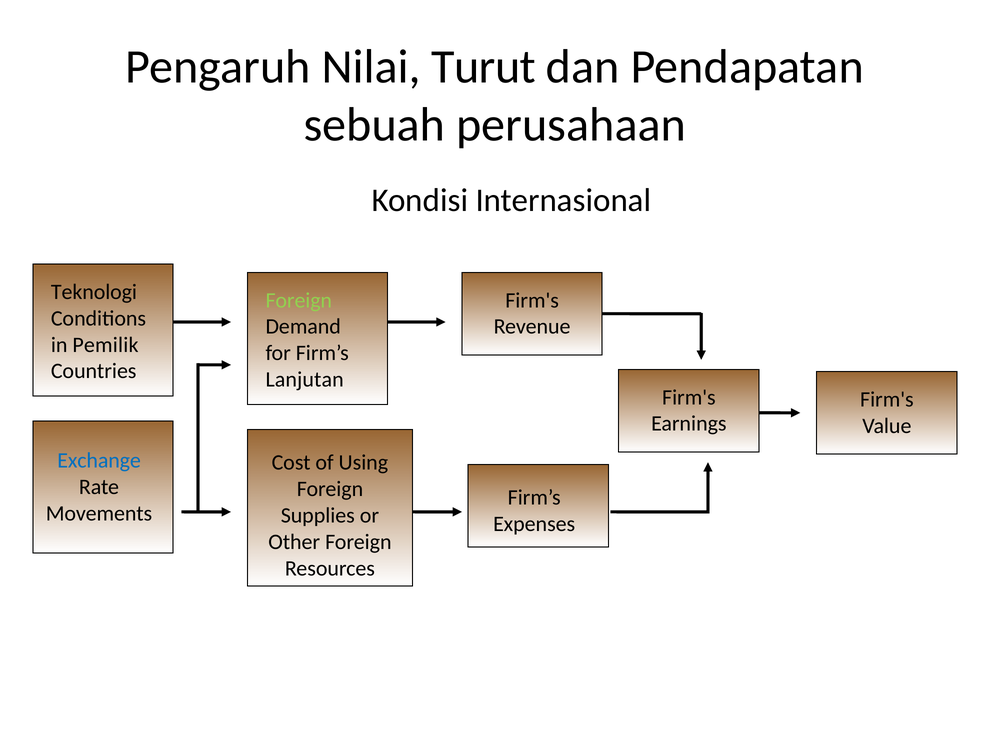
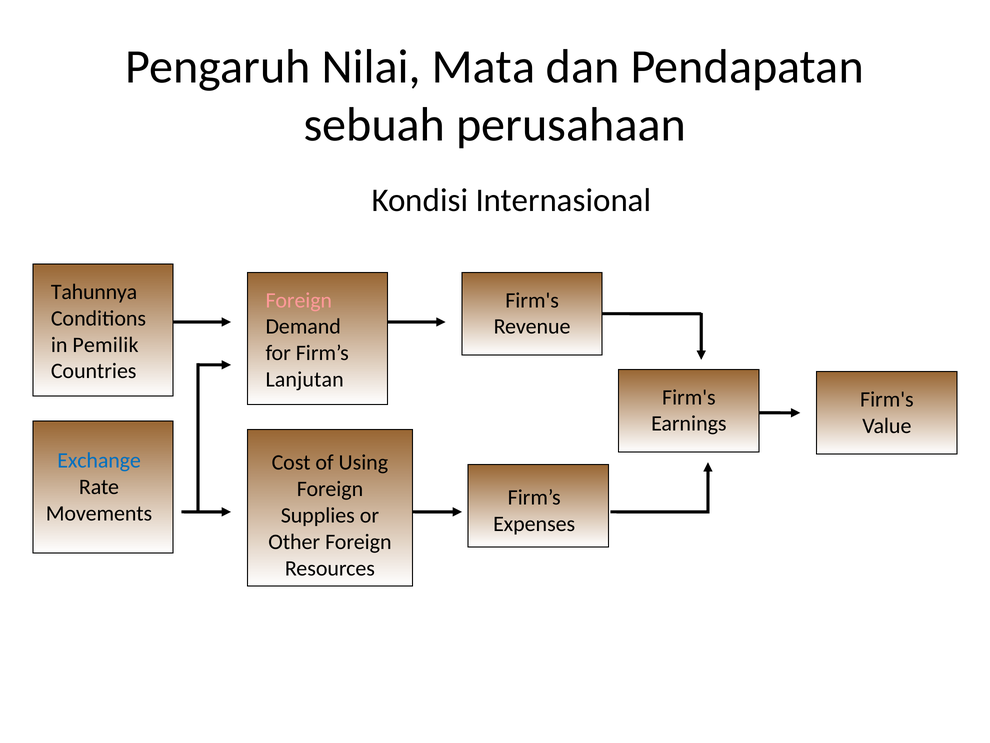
Turut: Turut -> Mata (483, 67)
Teknologi: Teknologi -> Tahunnya (94, 292)
Foreign colour: light green -> pink (299, 300)
